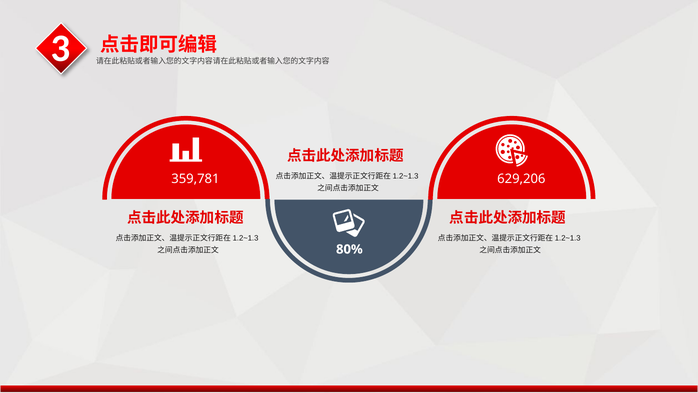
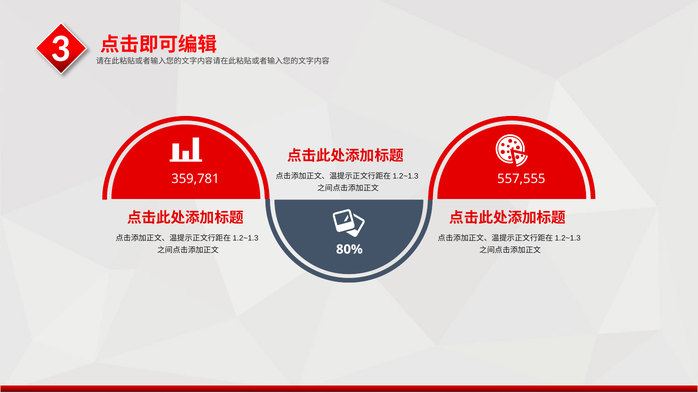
629,206: 629,206 -> 557,555 (521, 179)
